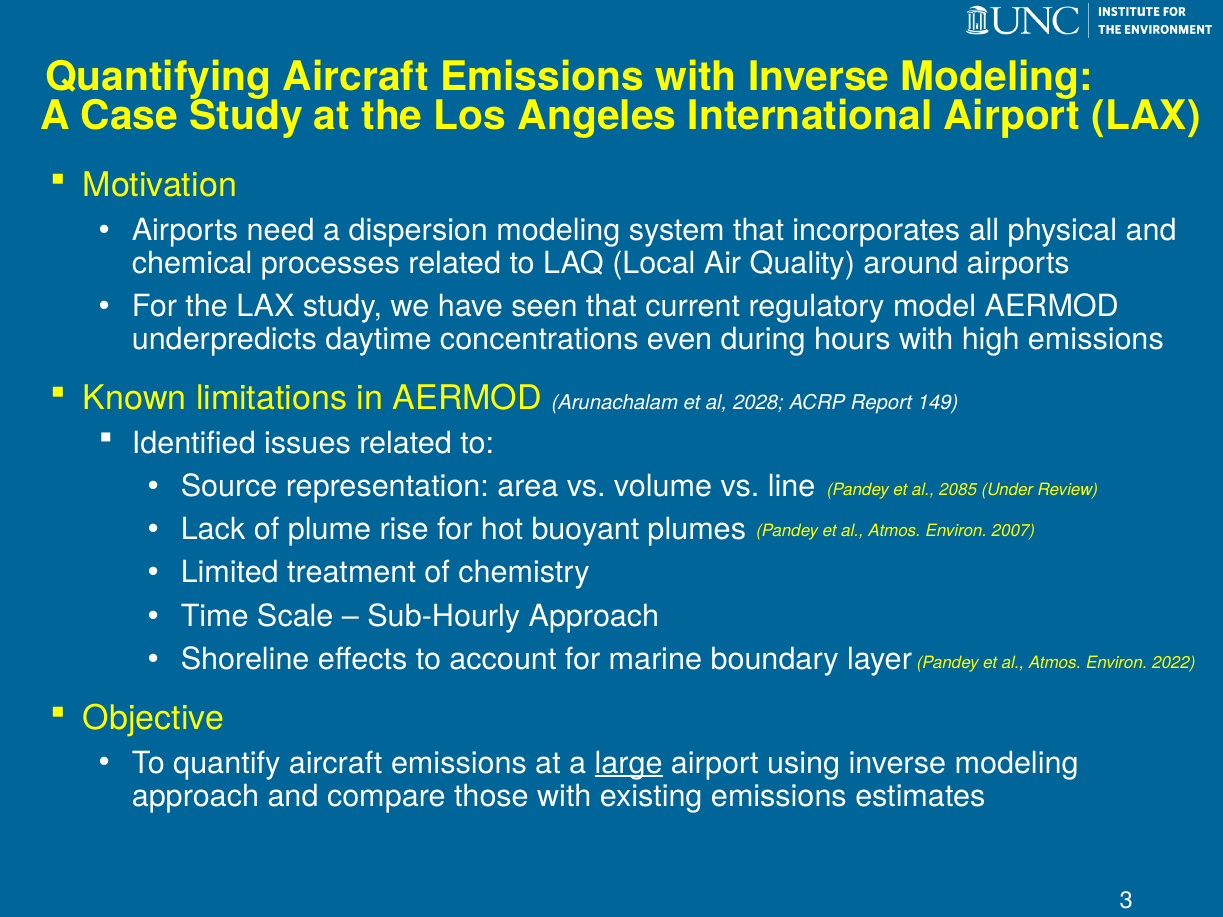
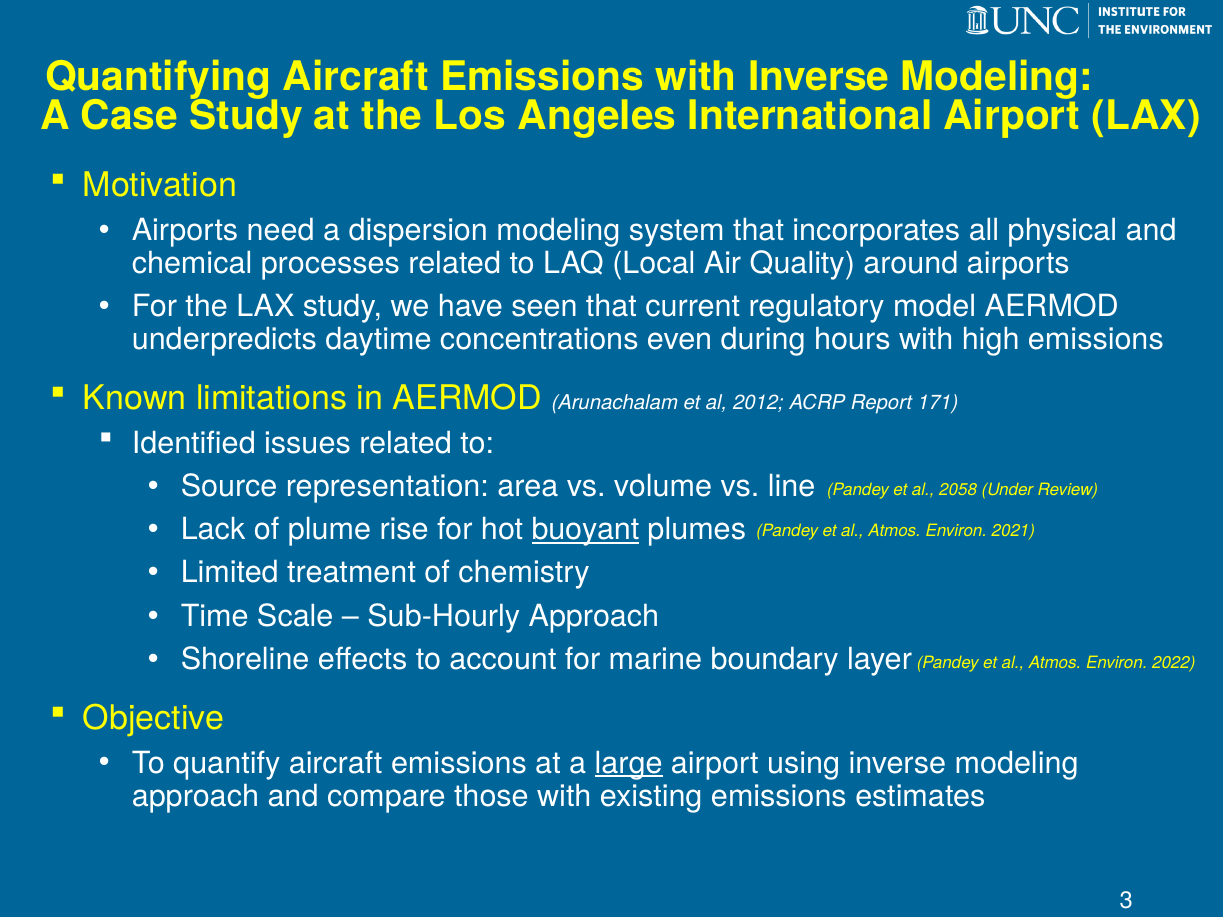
2028: 2028 -> 2012 (758, 403)
149: 149 -> 171 (938, 403)
2085: 2085 -> 2058 (958, 491)
buoyant underline: none -> present (585, 530)
2007: 2007 -> 2021 (1013, 531)
